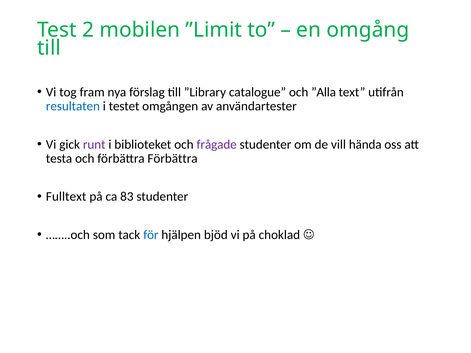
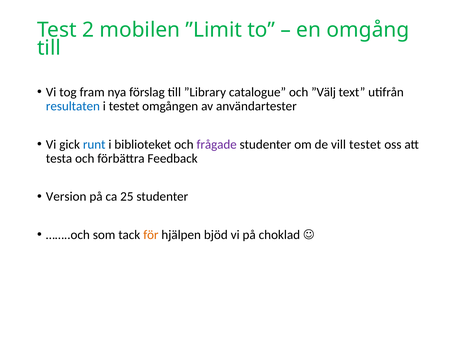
”Alla: ”Alla -> ”Välj (324, 92)
runt colour: purple -> blue (94, 145)
vill hända: hända -> testet (365, 145)
förbättra Förbättra: Förbättra -> Feedback (173, 159)
Fulltext: Fulltext -> Version (66, 197)
83: 83 -> 25 (127, 197)
för colour: blue -> orange (151, 235)
